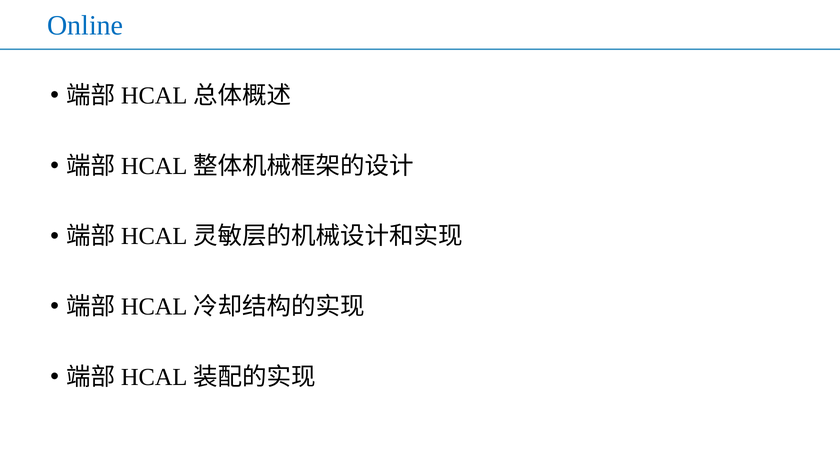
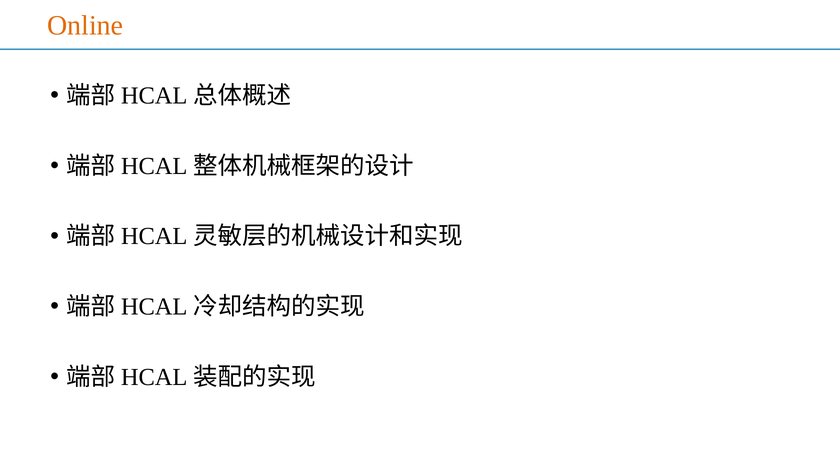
Online colour: blue -> orange (85, 25)
